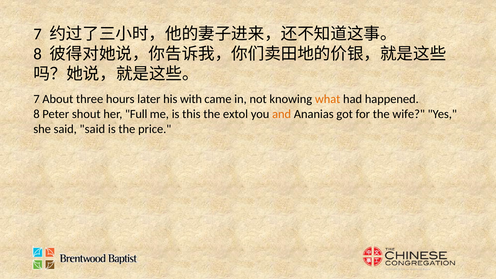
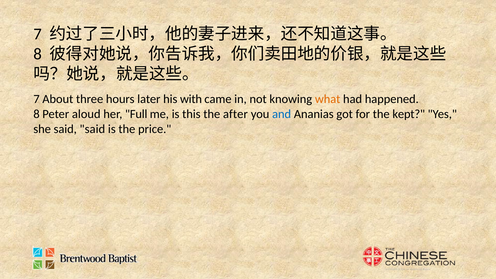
shout: shout -> aloud (86, 114)
extol: extol -> after (235, 114)
and colour: orange -> blue (282, 114)
wife: wife -> kept (409, 114)
